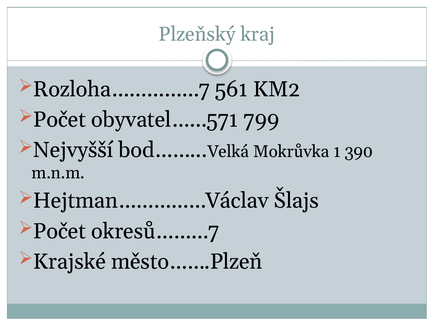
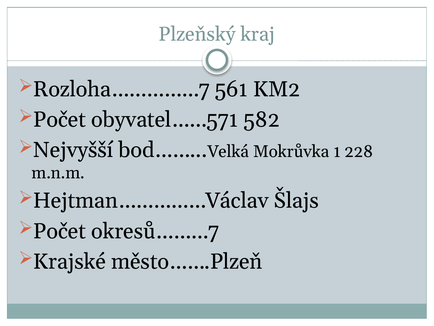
799: 799 -> 582 (262, 120)
390: 390 -> 228 (359, 152)
